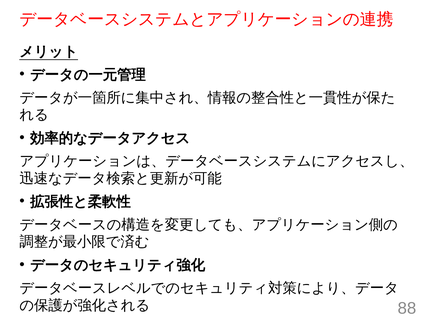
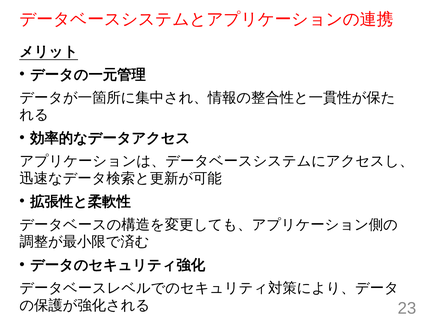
88: 88 -> 23 (407, 309)
